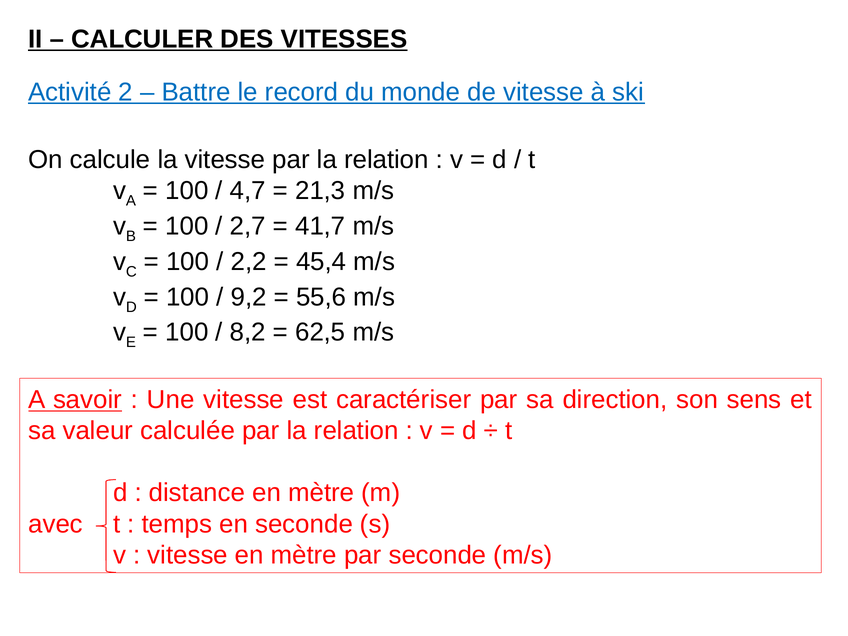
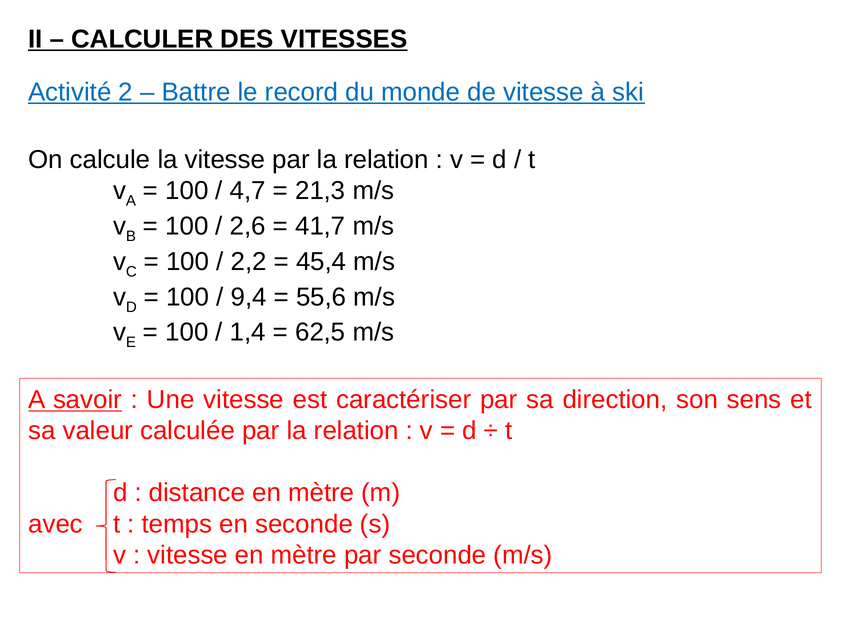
2,7: 2,7 -> 2,6 (248, 226)
9,2: 9,2 -> 9,4 (249, 297)
8,2: 8,2 -> 1,4 (248, 332)
